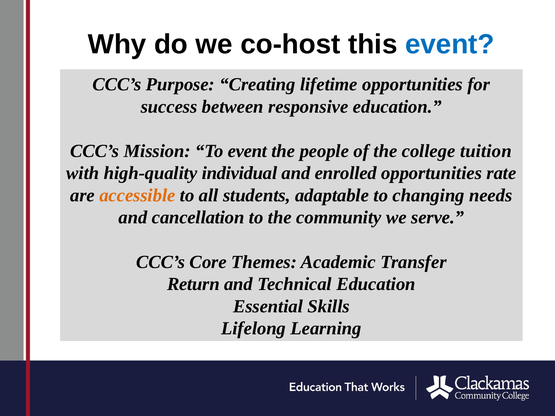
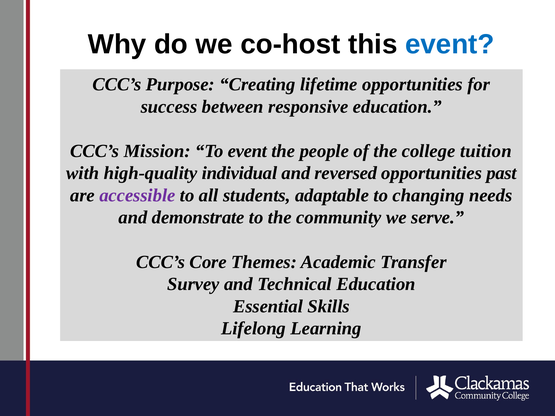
enrolled: enrolled -> reversed (346, 173)
rate: rate -> past (502, 173)
accessible colour: orange -> purple (137, 195)
cancellation: cancellation -> demonstrate (198, 218)
Return: Return -> Survey (193, 284)
